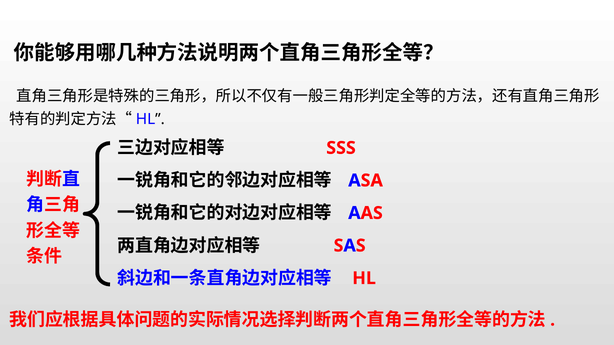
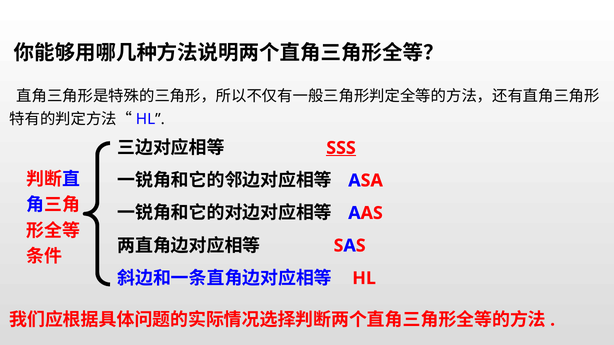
SSS underline: none -> present (341, 148)
